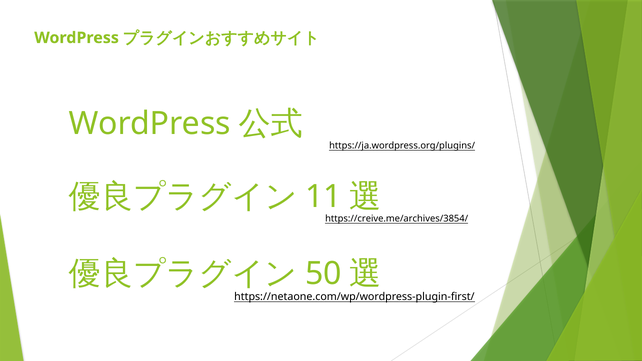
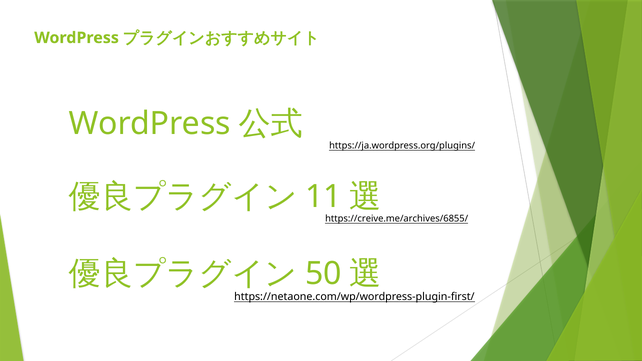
https://creive.me/archives/3854/: https://creive.me/archives/3854/ -> https://creive.me/archives/6855/ (397, 219)
